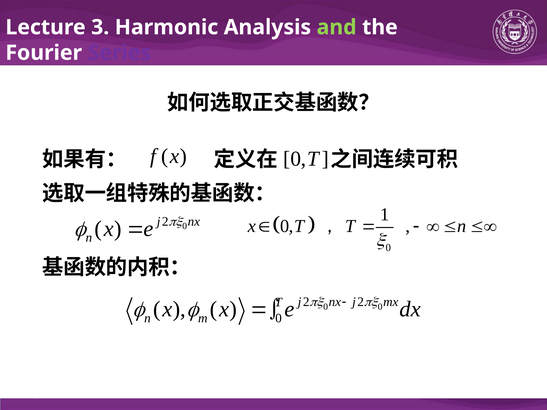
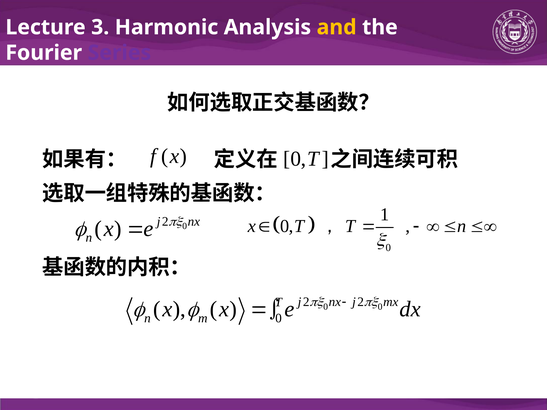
and colour: light green -> yellow (337, 27)
